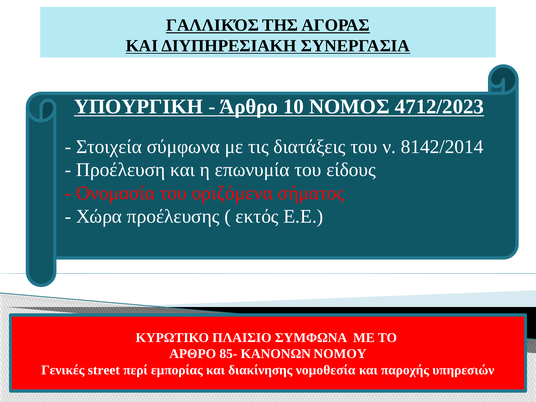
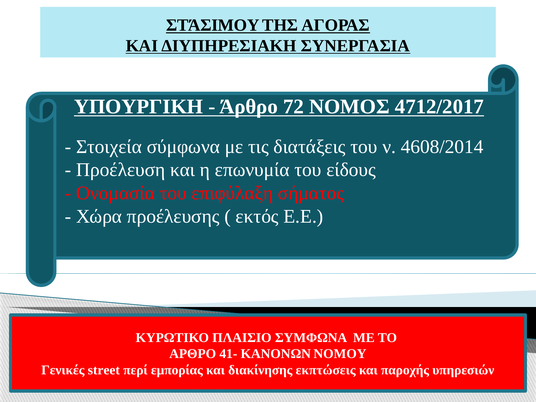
ΓΑΛΛΙΚΌΣ: ΓΑΛΛΙΚΌΣ -> ΣΤΆΣΙΜΟΥ (213, 25)
10: 10 -> 72 (294, 107)
4712/2023: 4712/2023 -> 4712/2017 (439, 107)
8142/2014: 8142/2014 -> 4608/2014 (442, 147)
οριζόμενα: οριζόμενα -> επιφύλαξη (232, 193)
85-: 85- -> 41- (228, 354)
νομοθεσία: νομοθεσία -> εκπτώσεις (326, 370)
